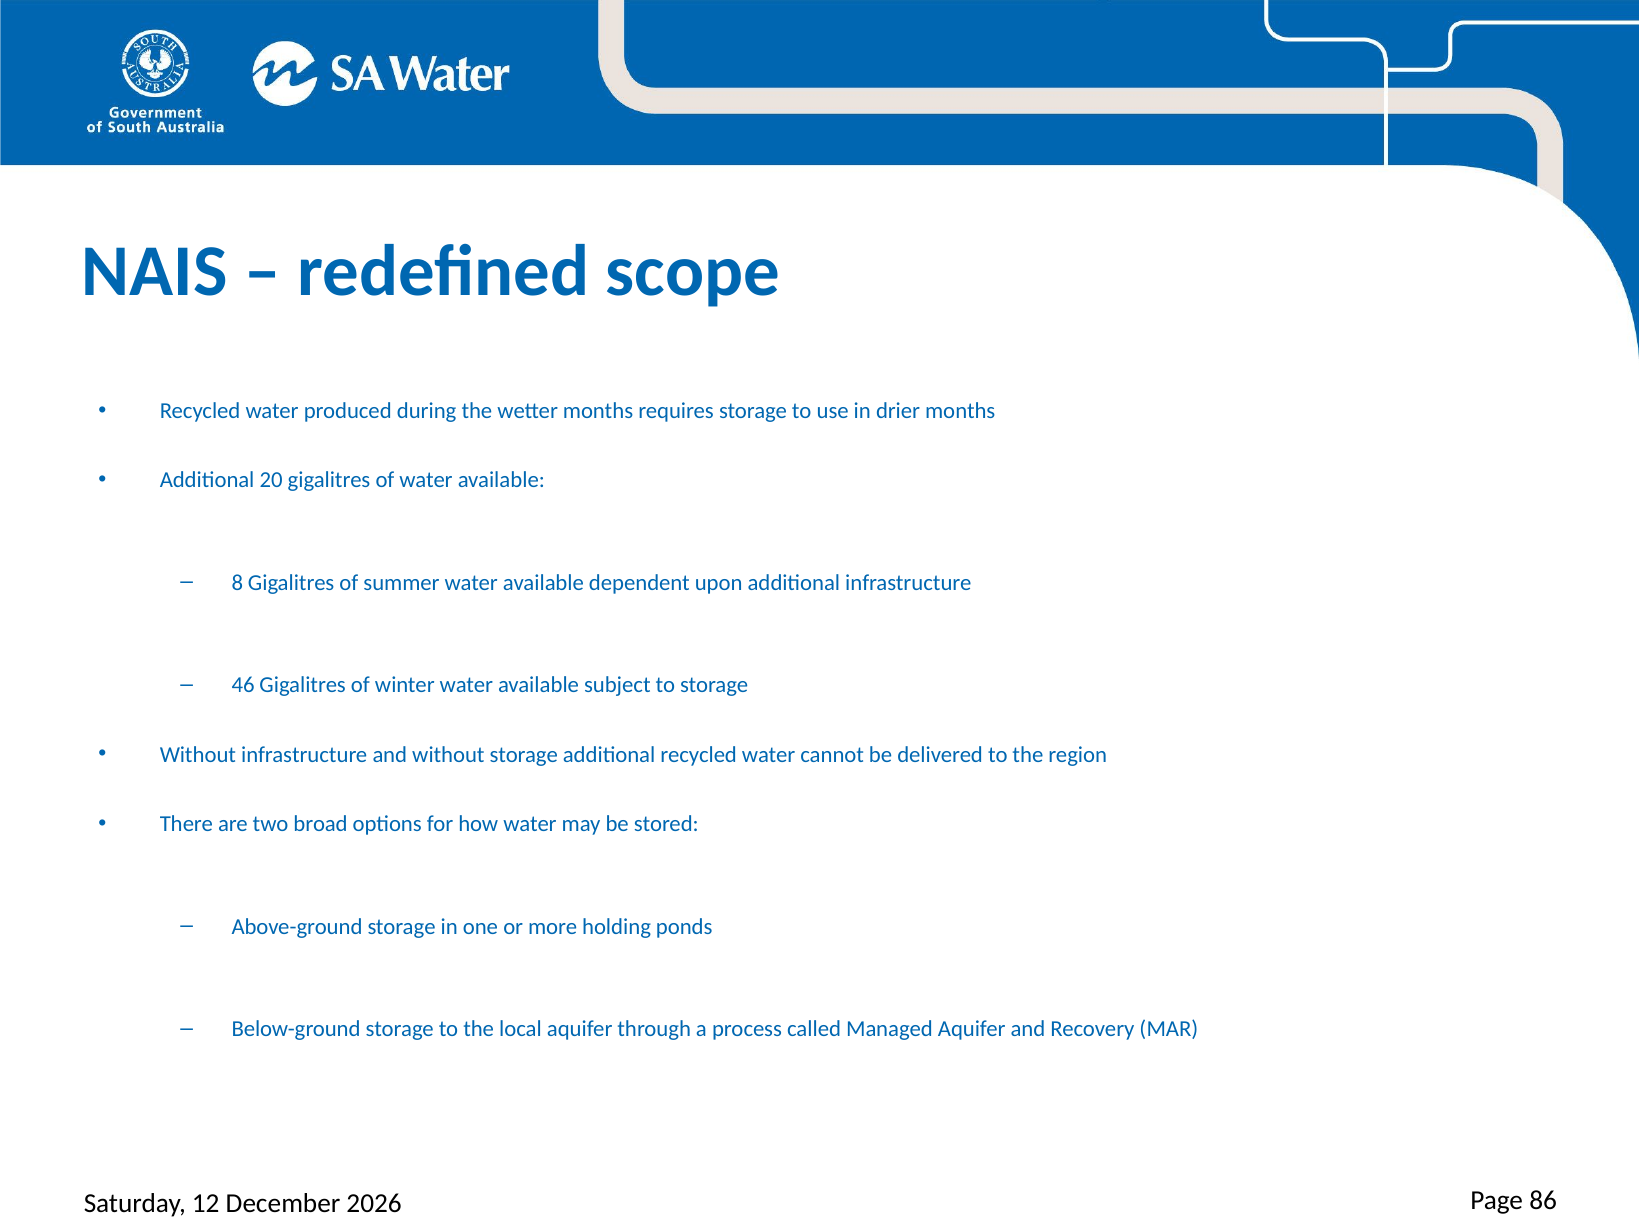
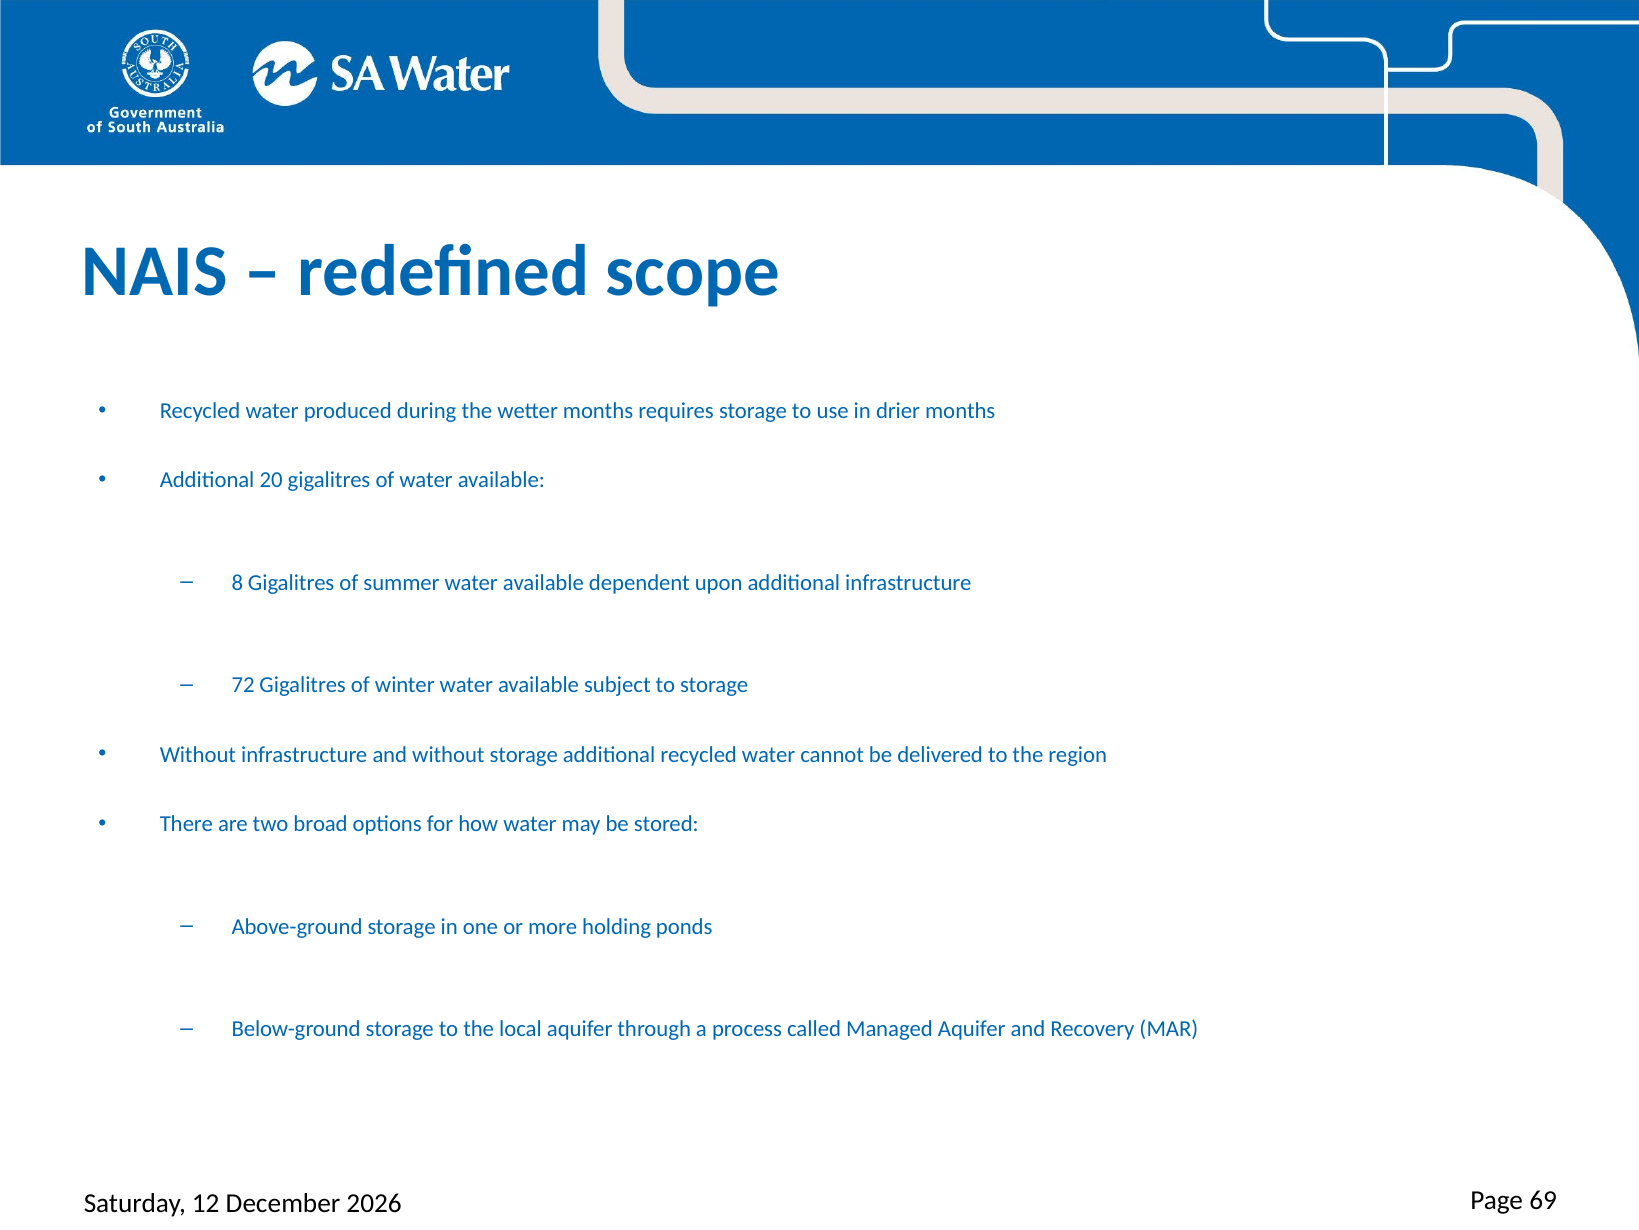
46: 46 -> 72 (243, 685)
86: 86 -> 69 (1543, 1199)
